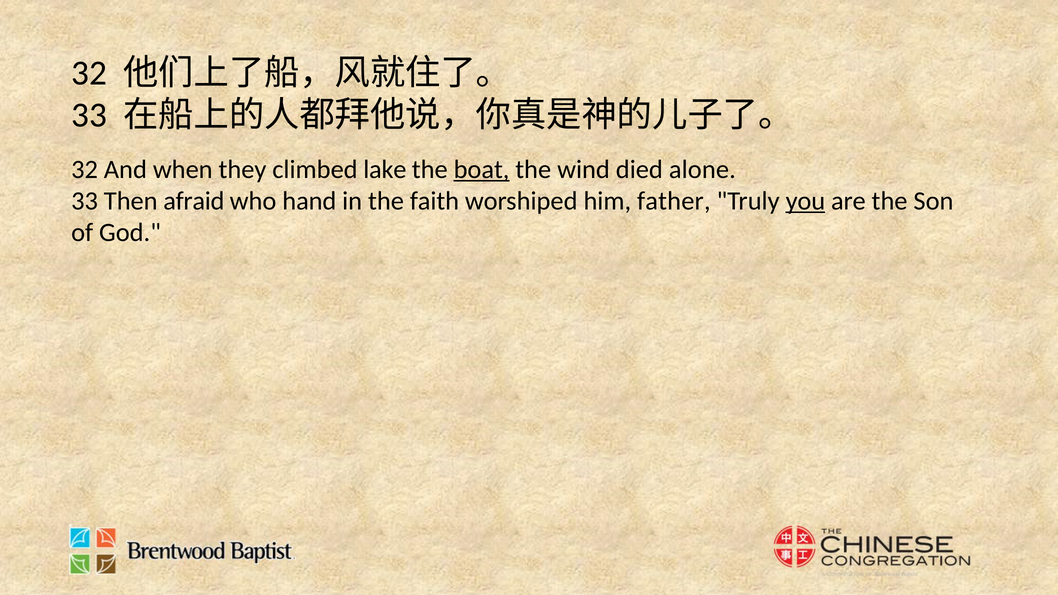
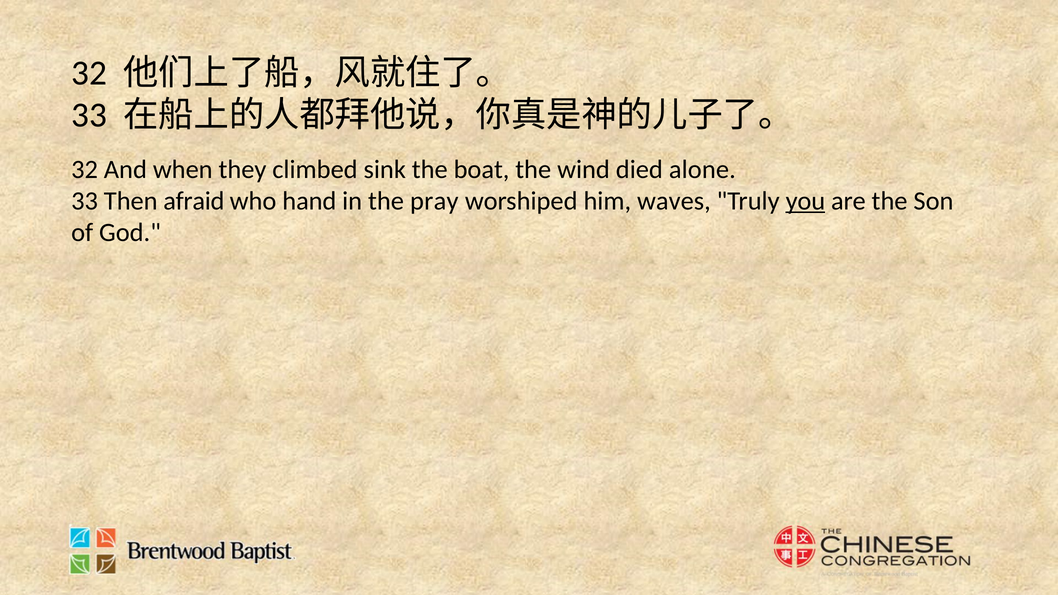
lake: lake -> sink (385, 169)
boat underline: present -> none (482, 169)
faith: faith -> pray (434, 201)
father: father -> waves (674, 201)
